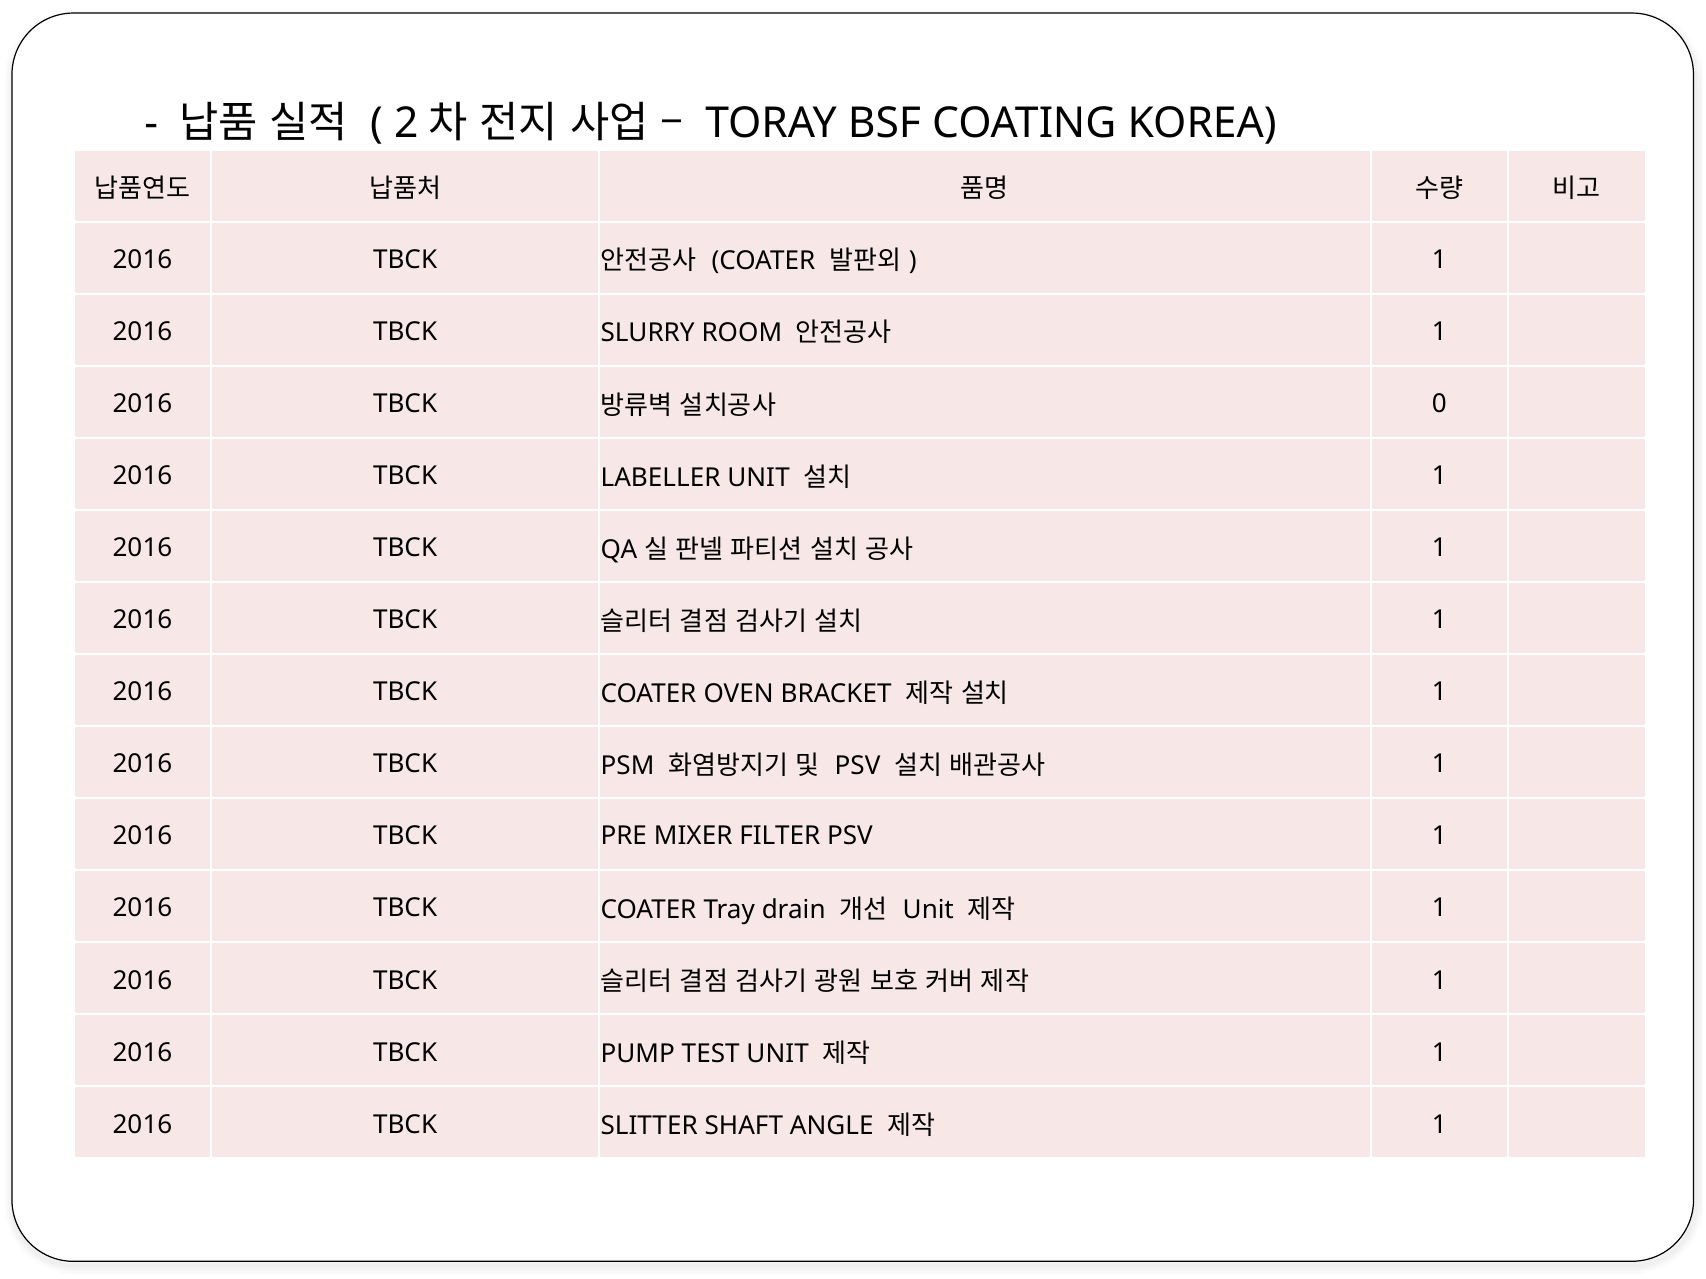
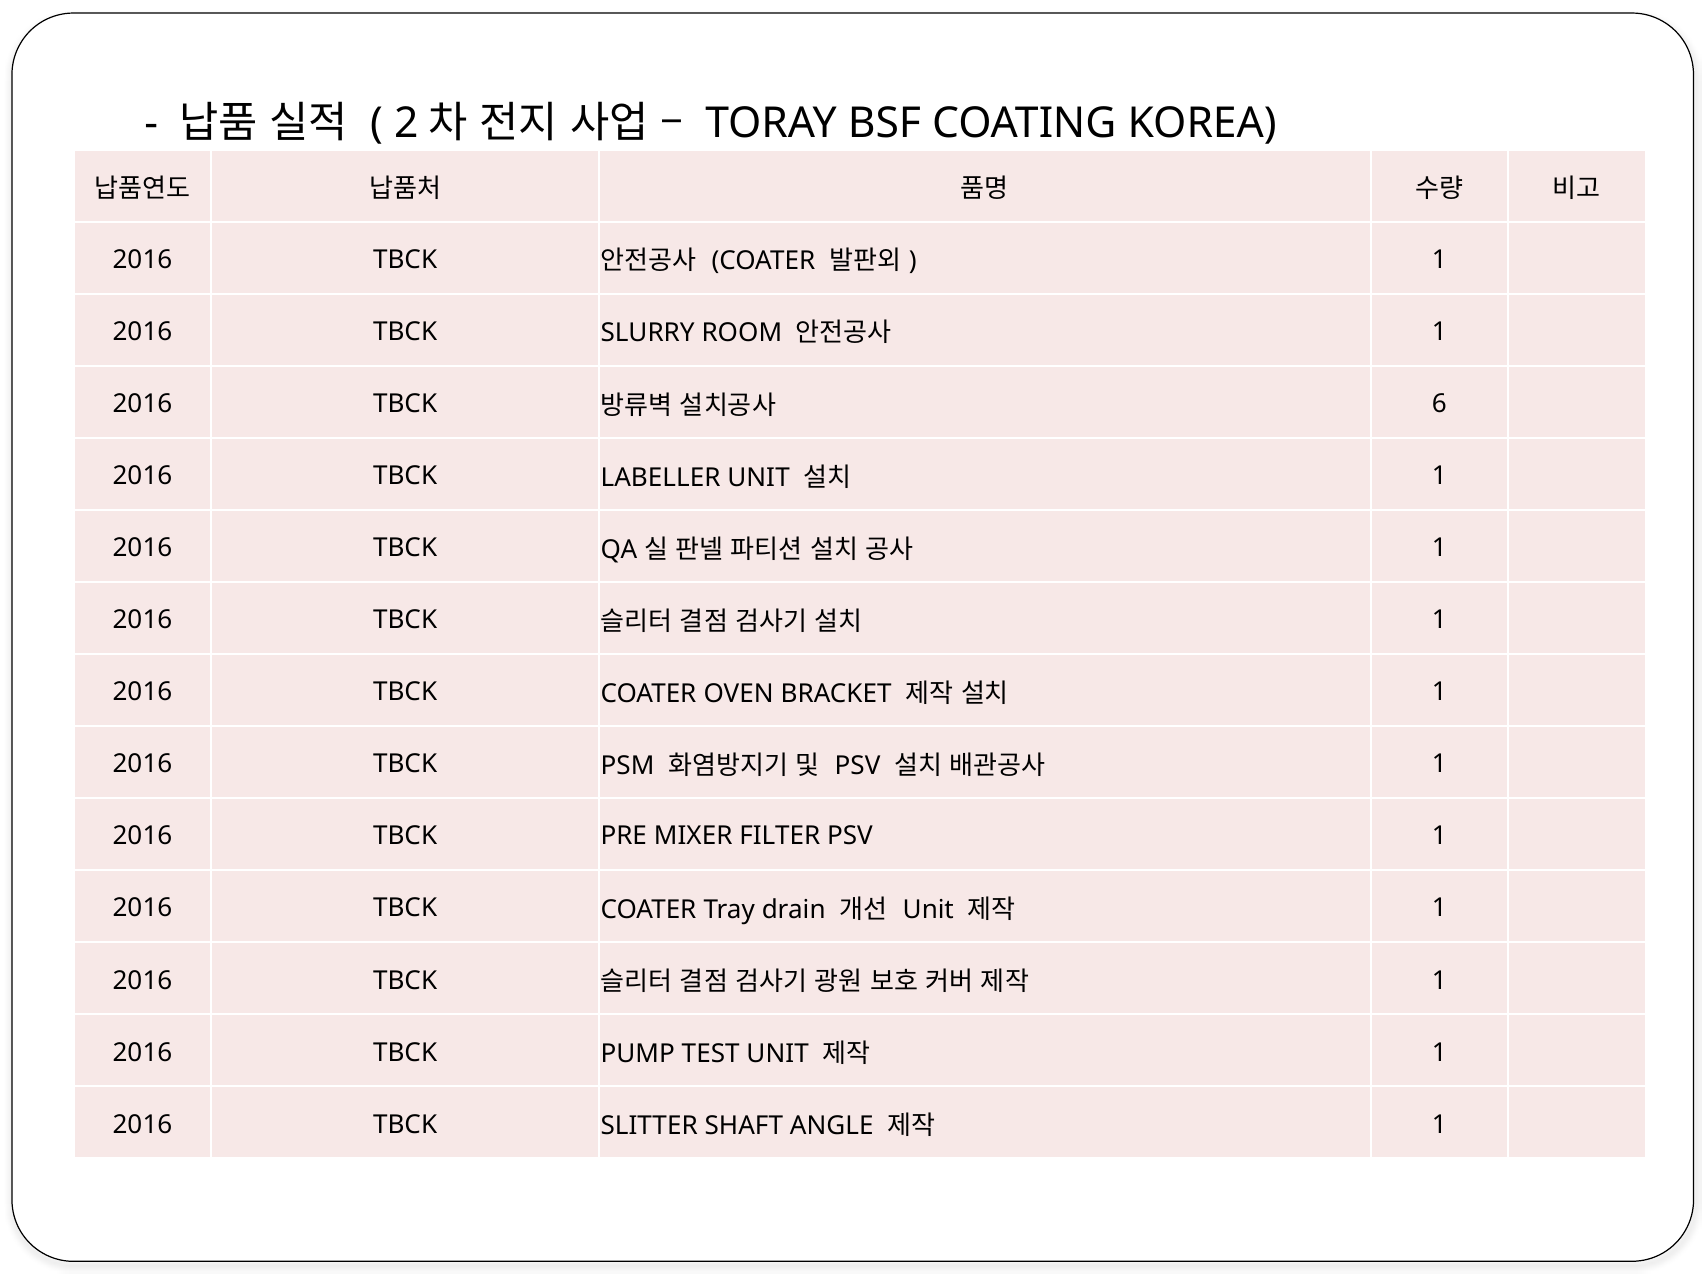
0: 0 -> 6 (1439, 404)
